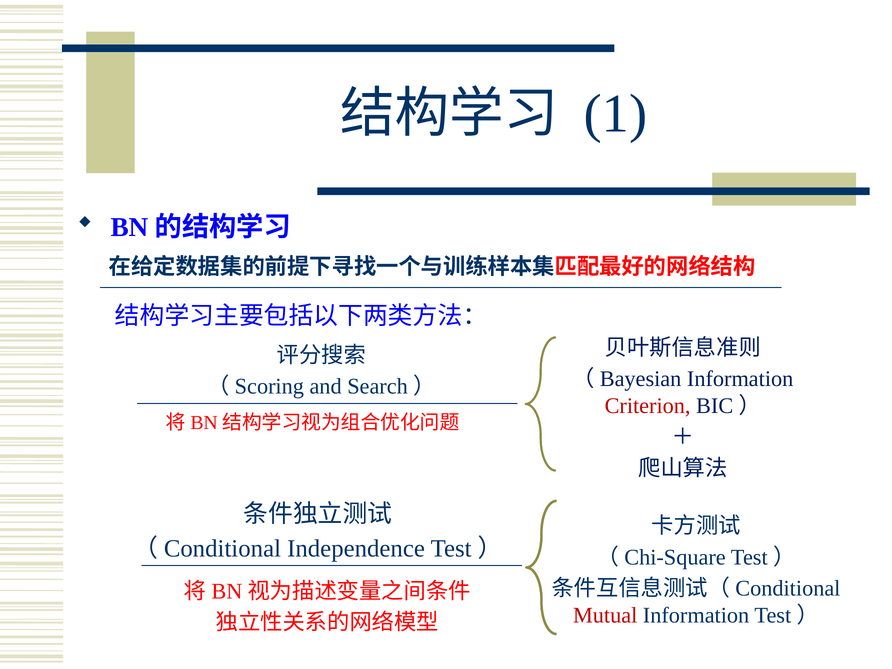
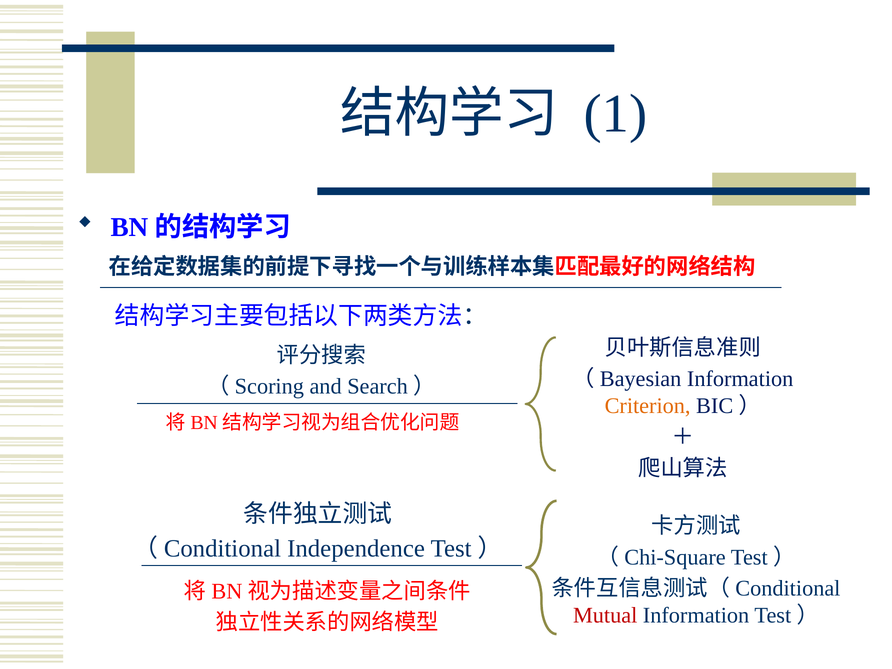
Criterion colour: red -> orange (648, 406)
